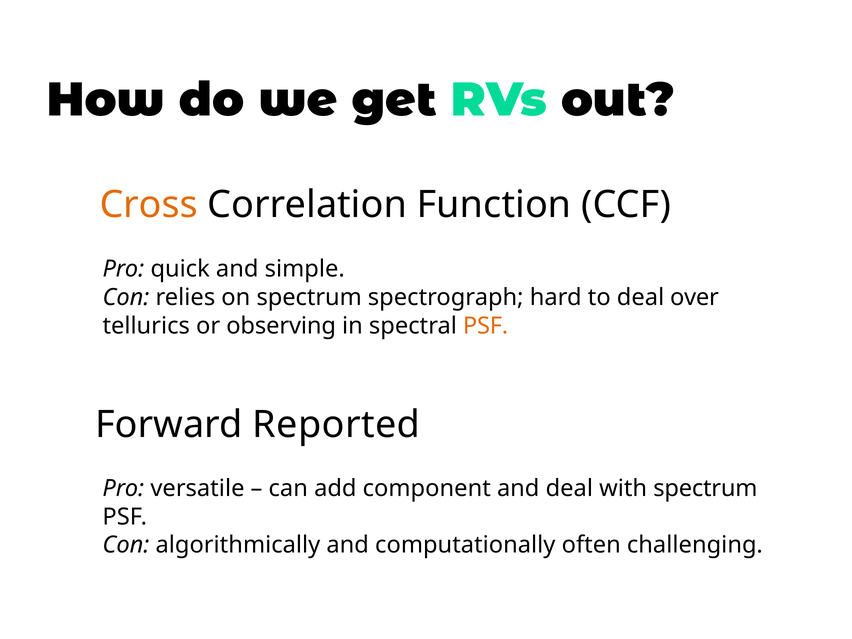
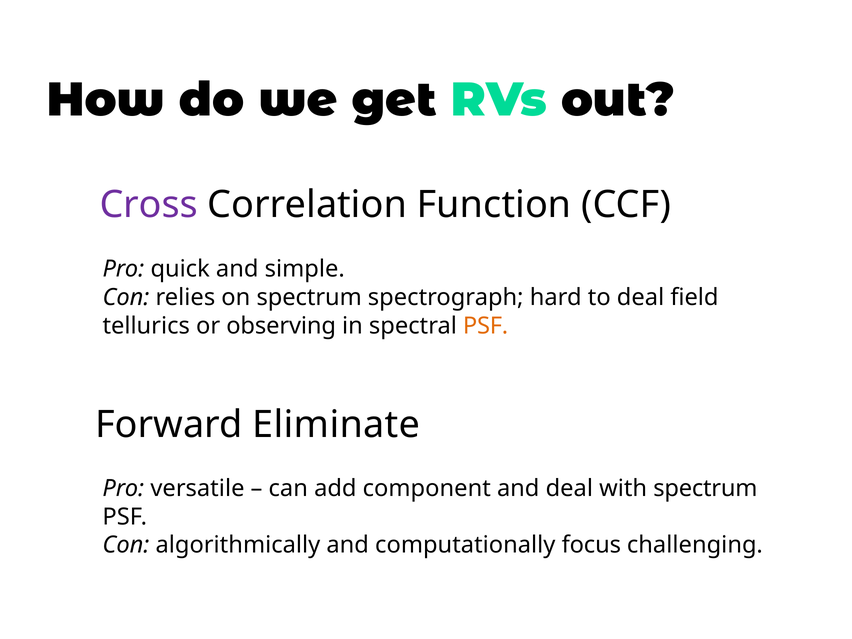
Cross colour: orange -> purple (149, 205)
over: over -> field (694, 297)
Reported: Reported -> Eliminate (336, 425)
often: often -> focus (591, 545)
